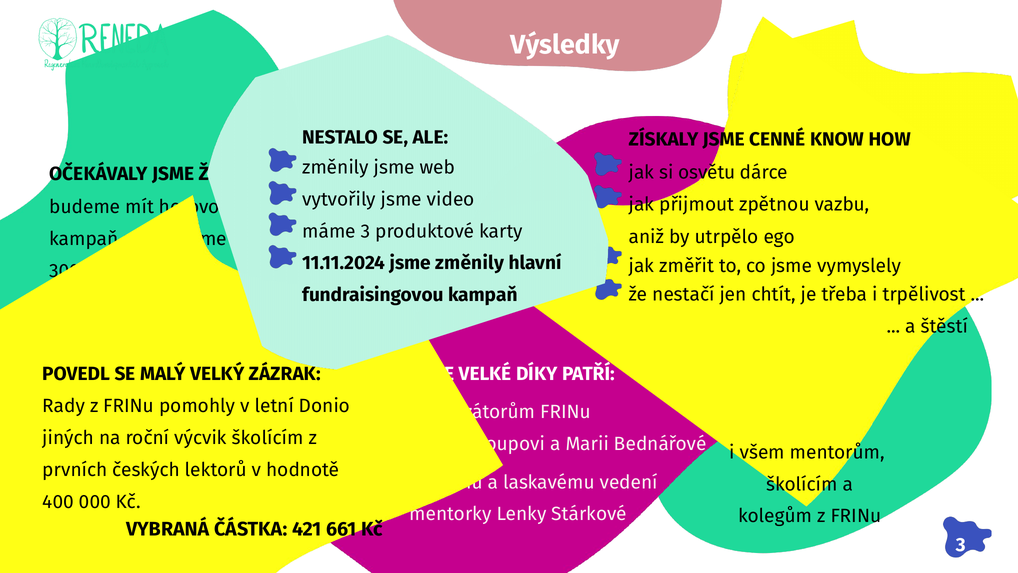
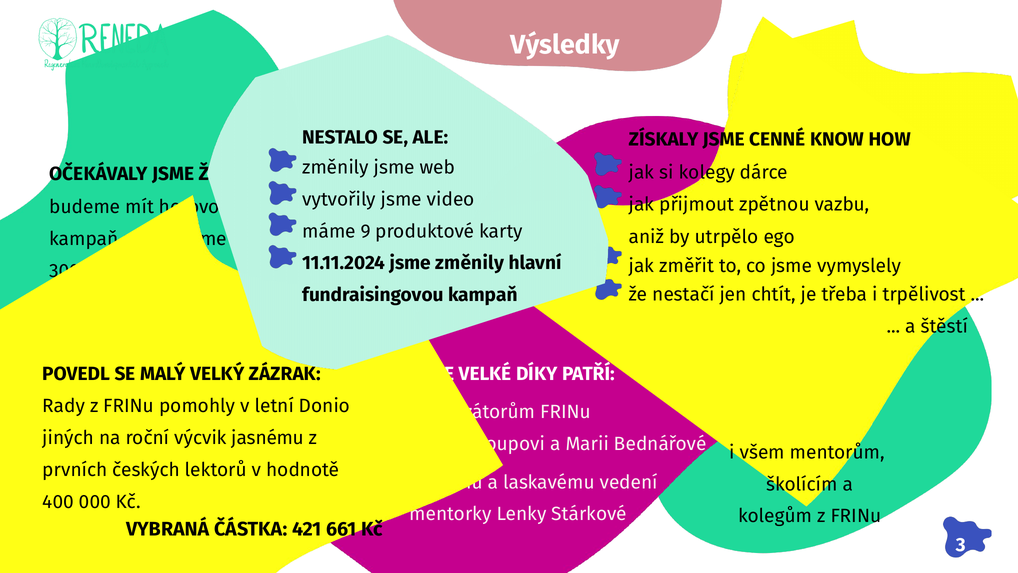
osvětu: osvětu -> kolegy (707, 172)
máme 3: 3 -> 9 (366, 231)
výcvik školícím: školícím -> jasnému (268, 438)
